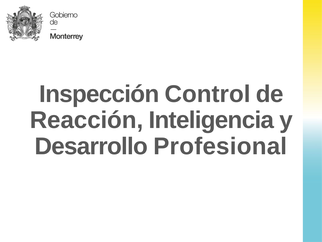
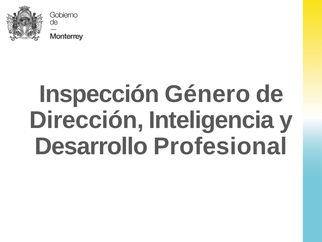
Control: Control -> Género (207, 94)
Reacción: Reacción -> Dirección (87, 120)
